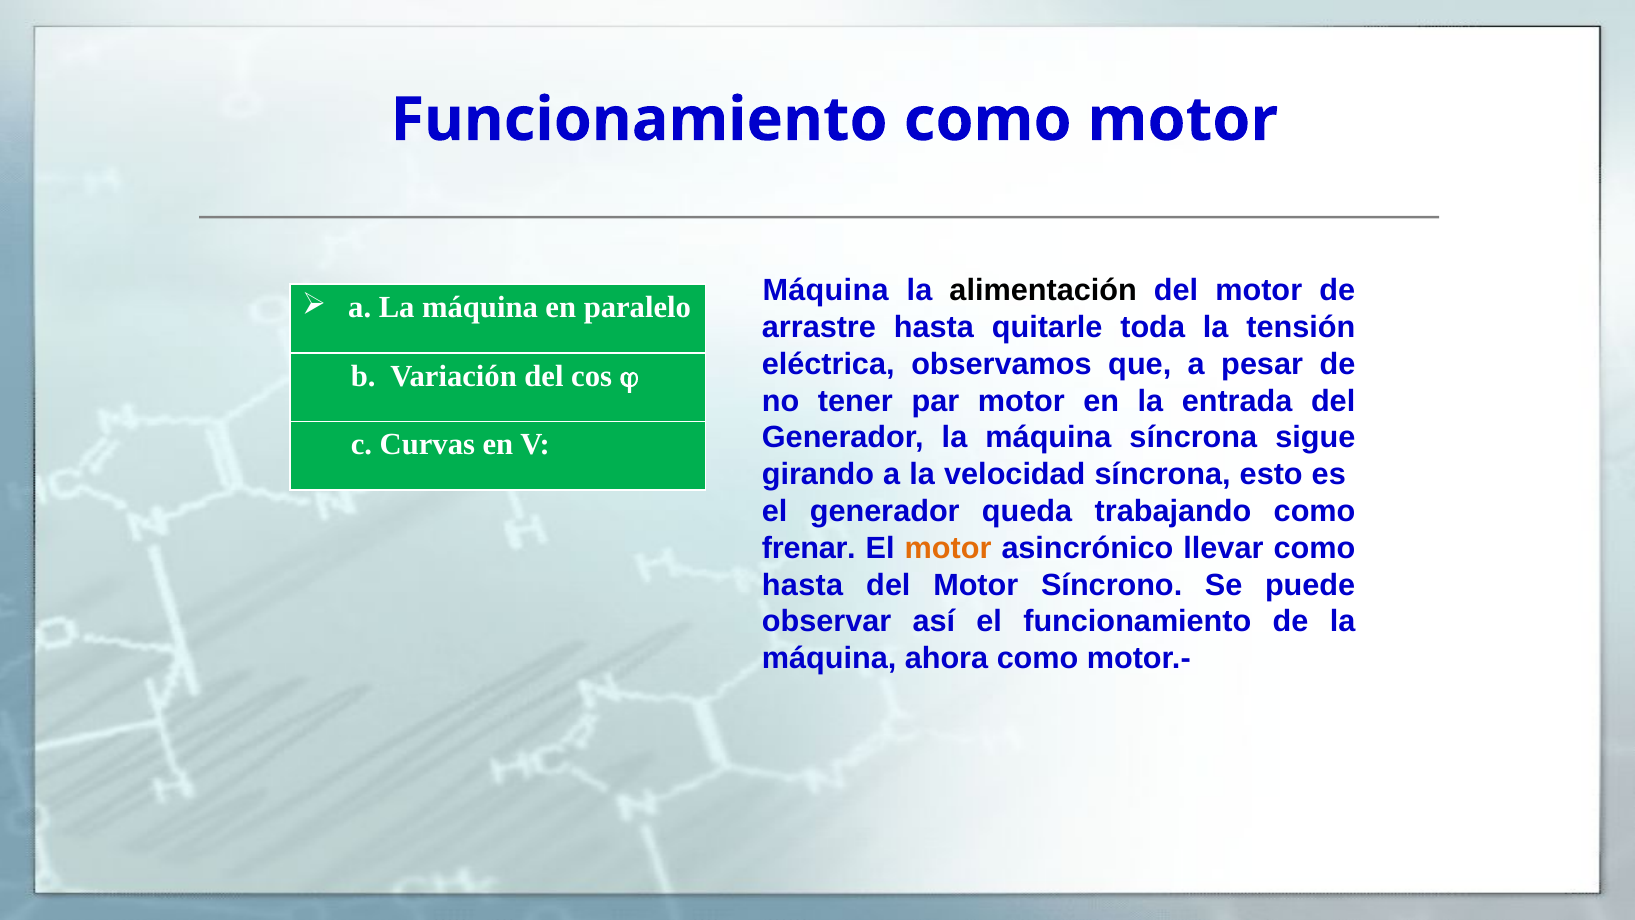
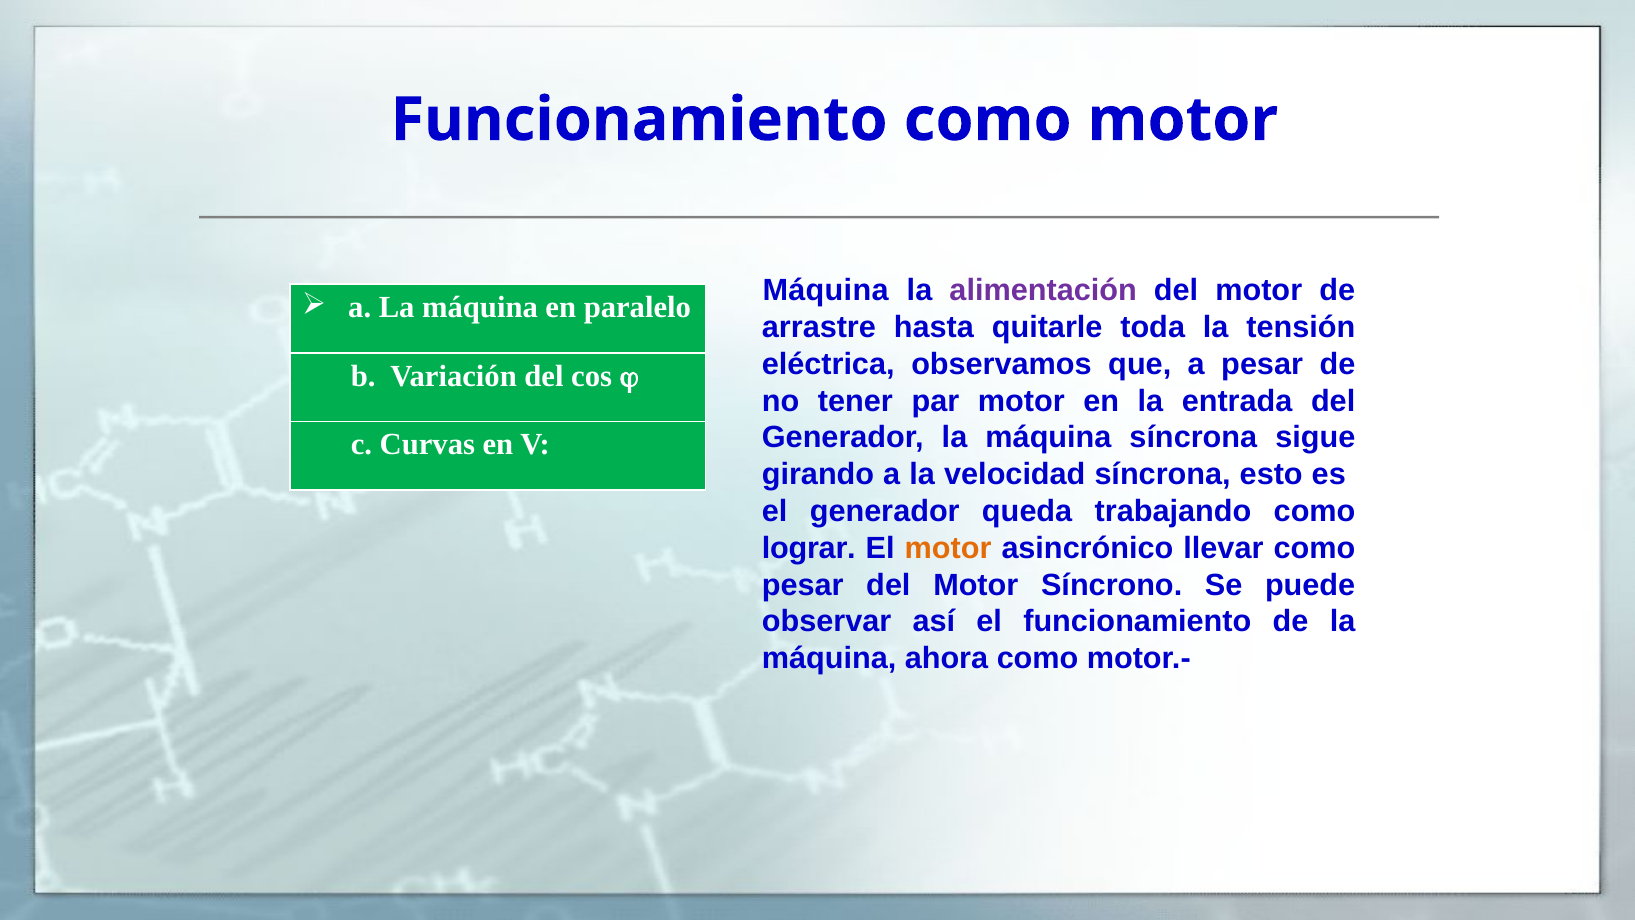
alimentación colour: black -> purple (1043, 291)
frenar: frenar -> lograr (809, 548)
hasta: hasta -> pesar (803, 585)
